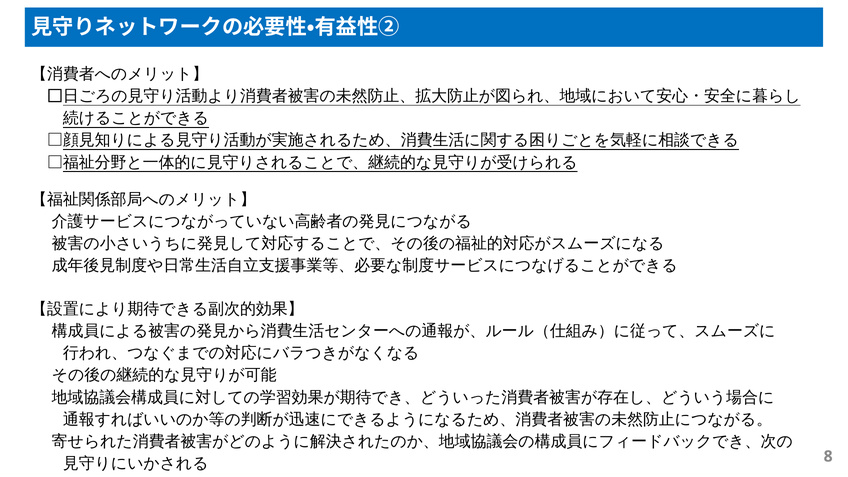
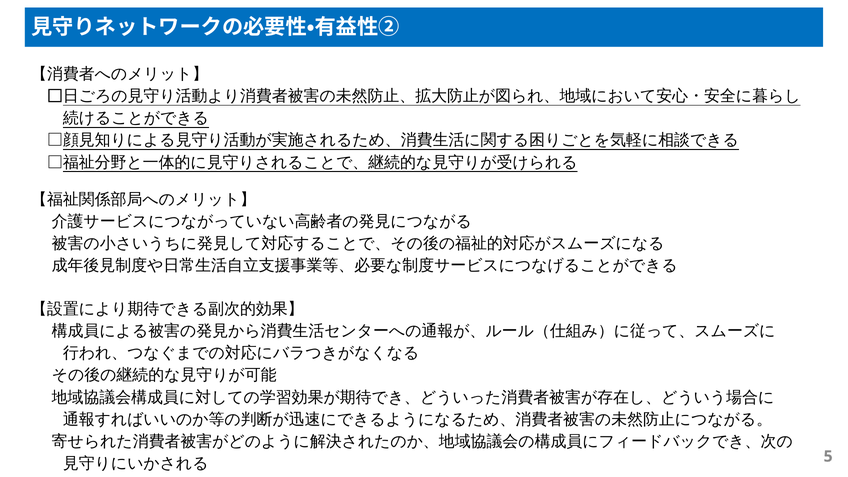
8: 8 -> 5 (828, 456)
